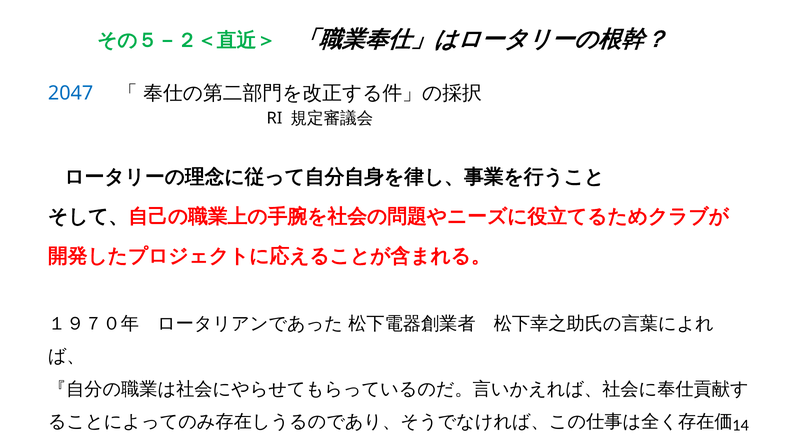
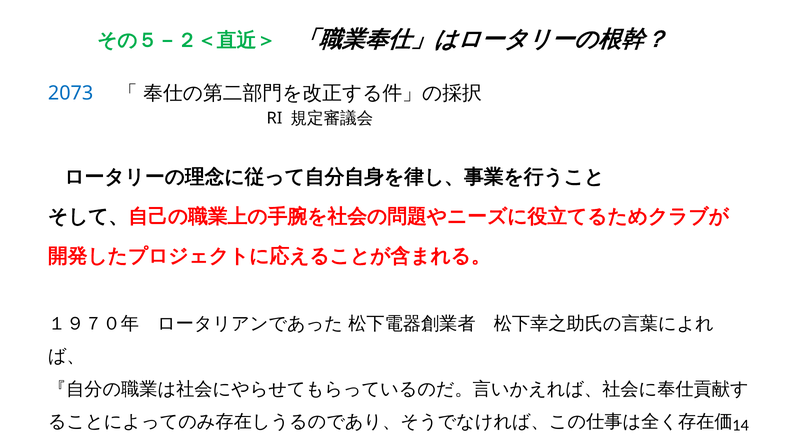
2047: 2047 -> 2073 (71, 93)
